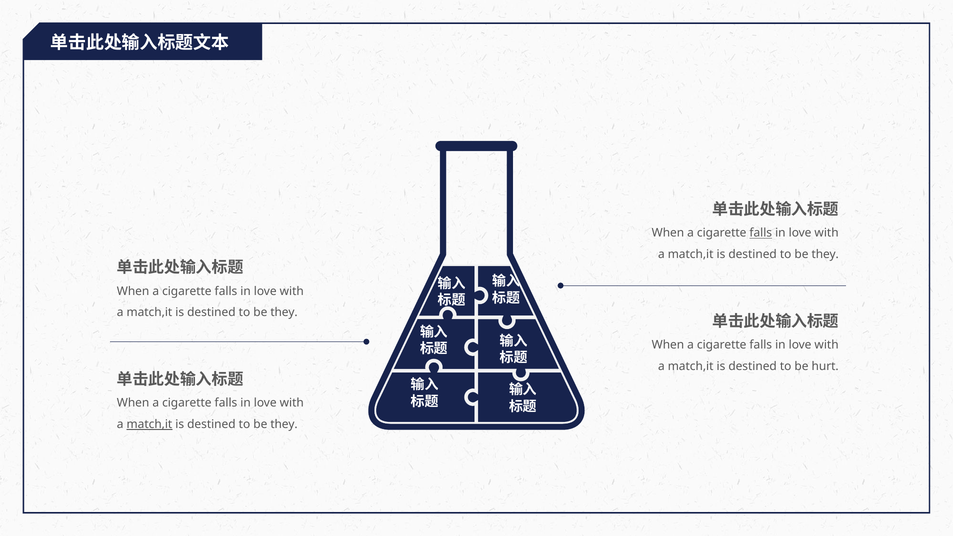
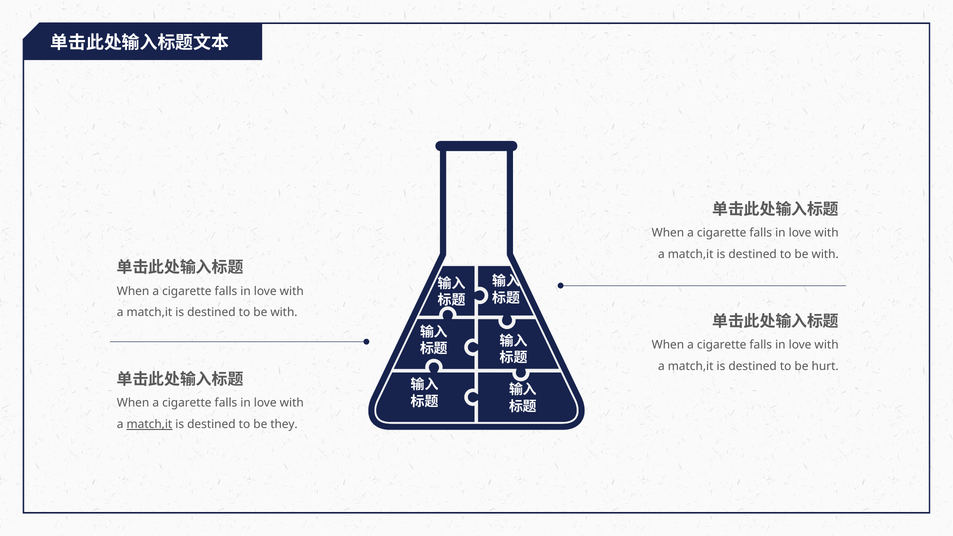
falls underline: present -> none (761, 233)
they: they -> with (825, 255)
they: they -> with (284, 313)
